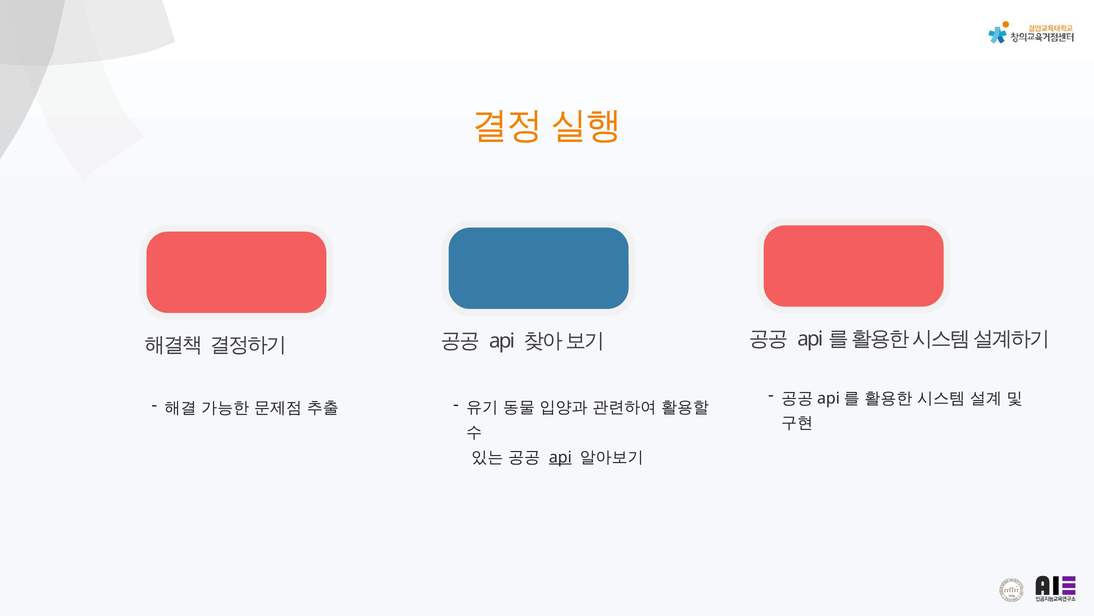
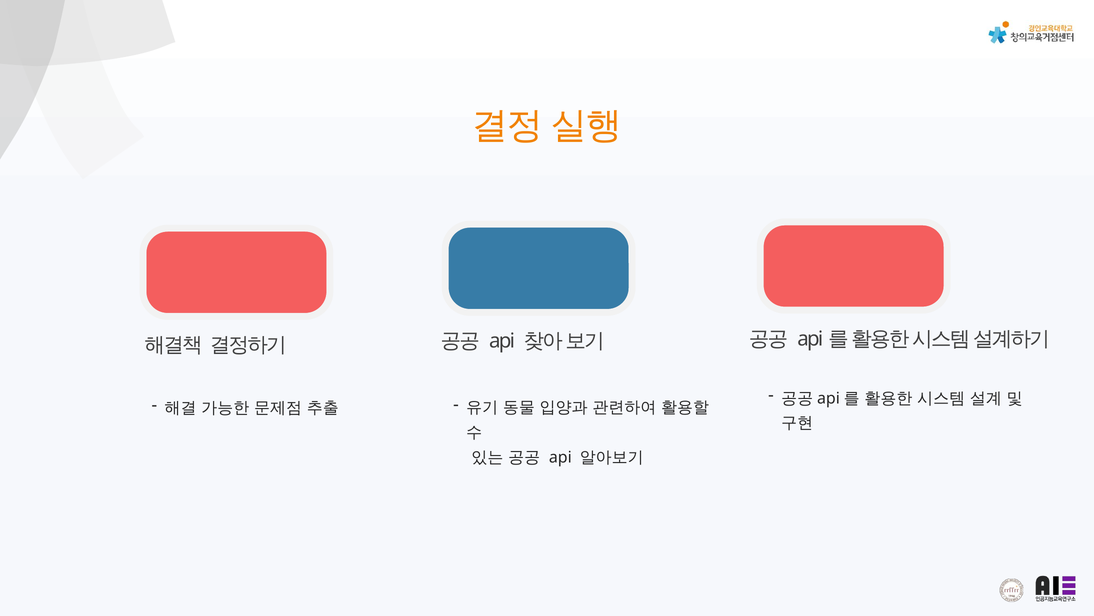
api underline: present -> none (560, 457)
